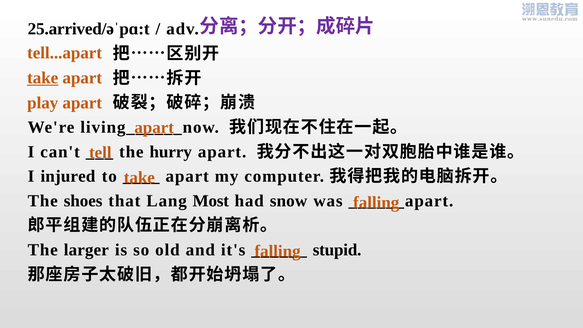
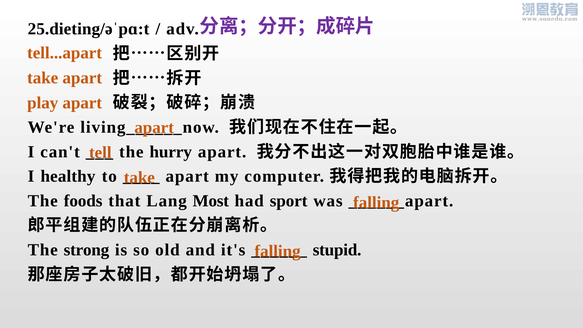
25.arrived/əˈpɑ:t: 25.arrived/əˈpɑ:t -> 25.dieting/əˈpɑ:t (89, 29)
take underline: present -> none (43, 78)
injured: injured -> healthy (68, 176)
shoes: shoes -> foods (83, 201)
snow: snow -> sport (289, 201)
larger: larger -> strong (86, 250)
